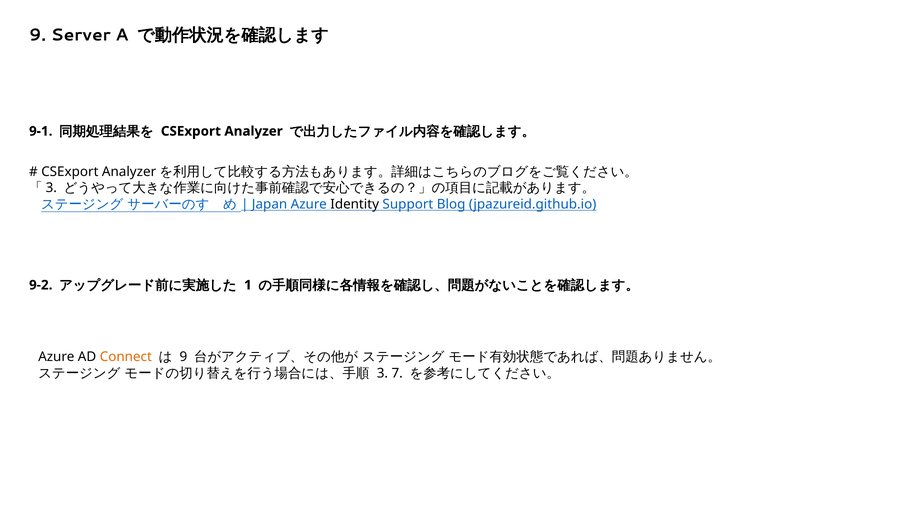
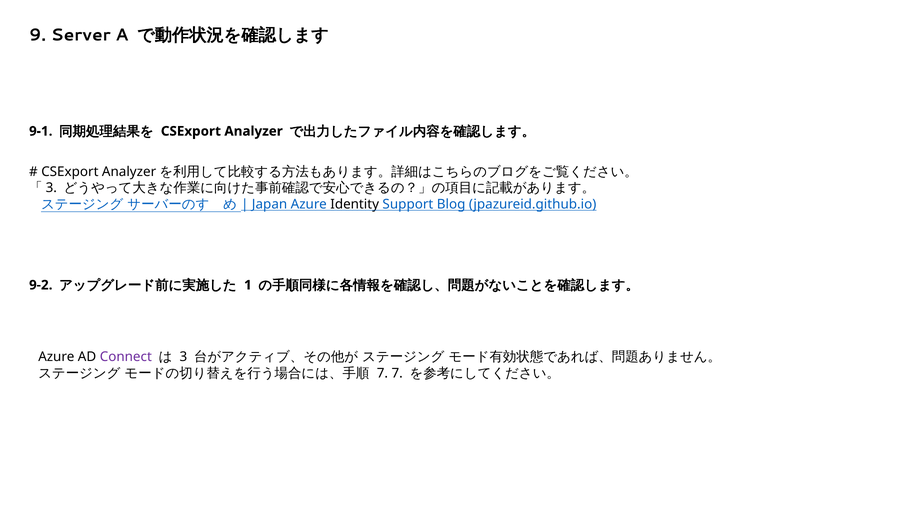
Connect colour: orange -> purple (126, 357)
9: 9 -> 3 (183, 357)
3: 3 -> 7 (382, 373)
